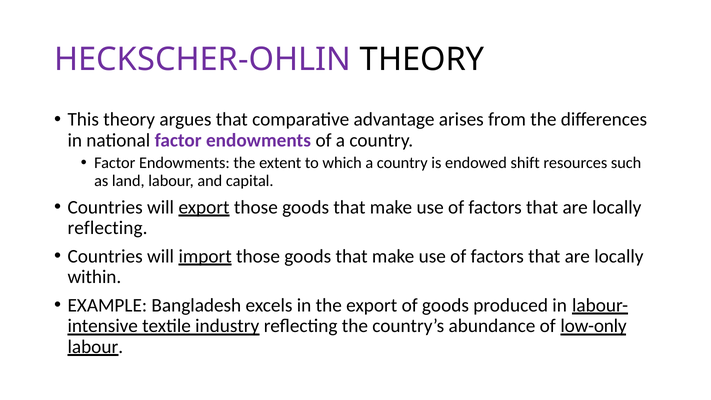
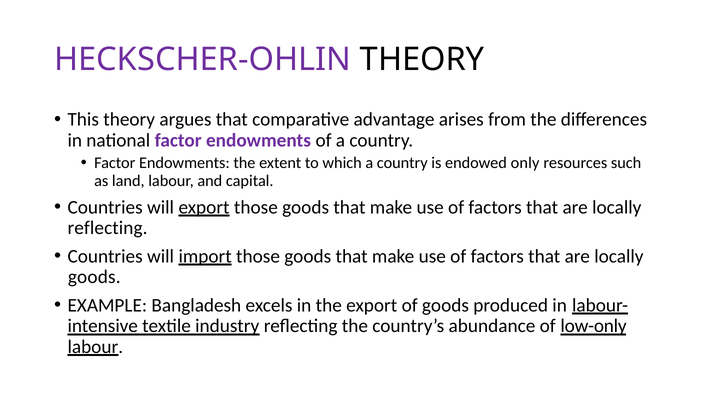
shift: shift -> only (525, 163)
within: within -> goods (94, 277)
